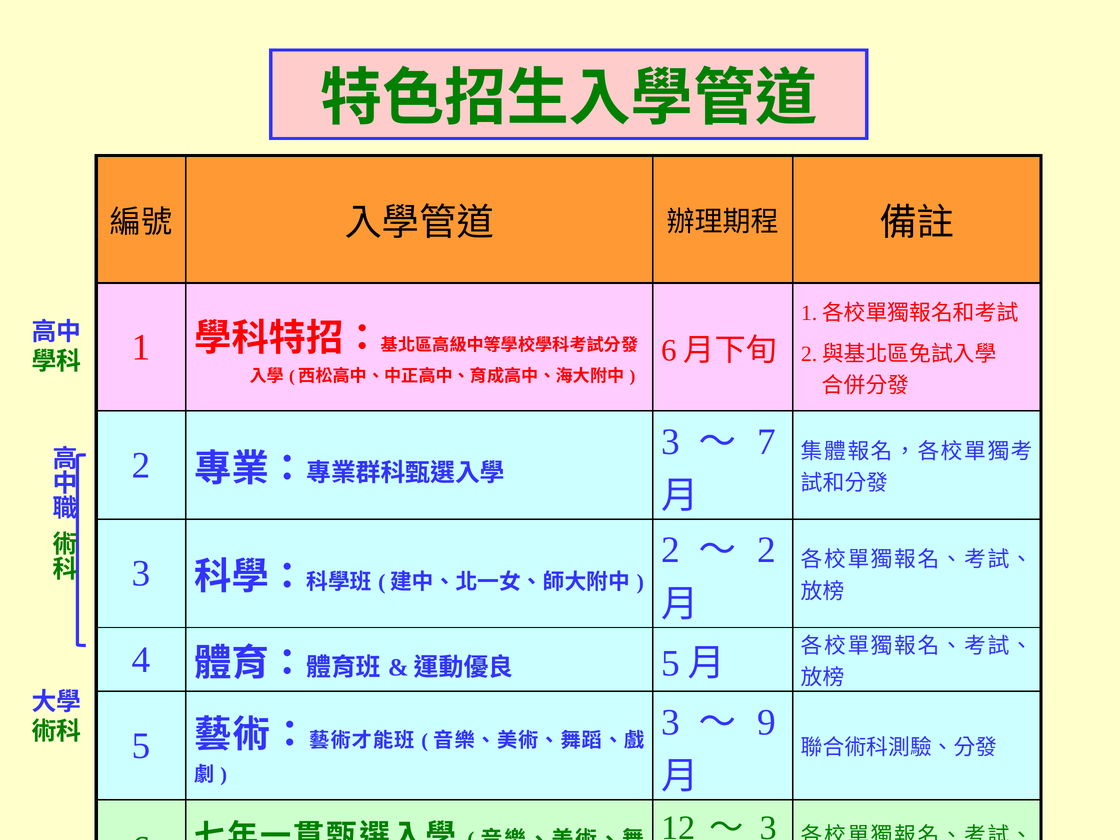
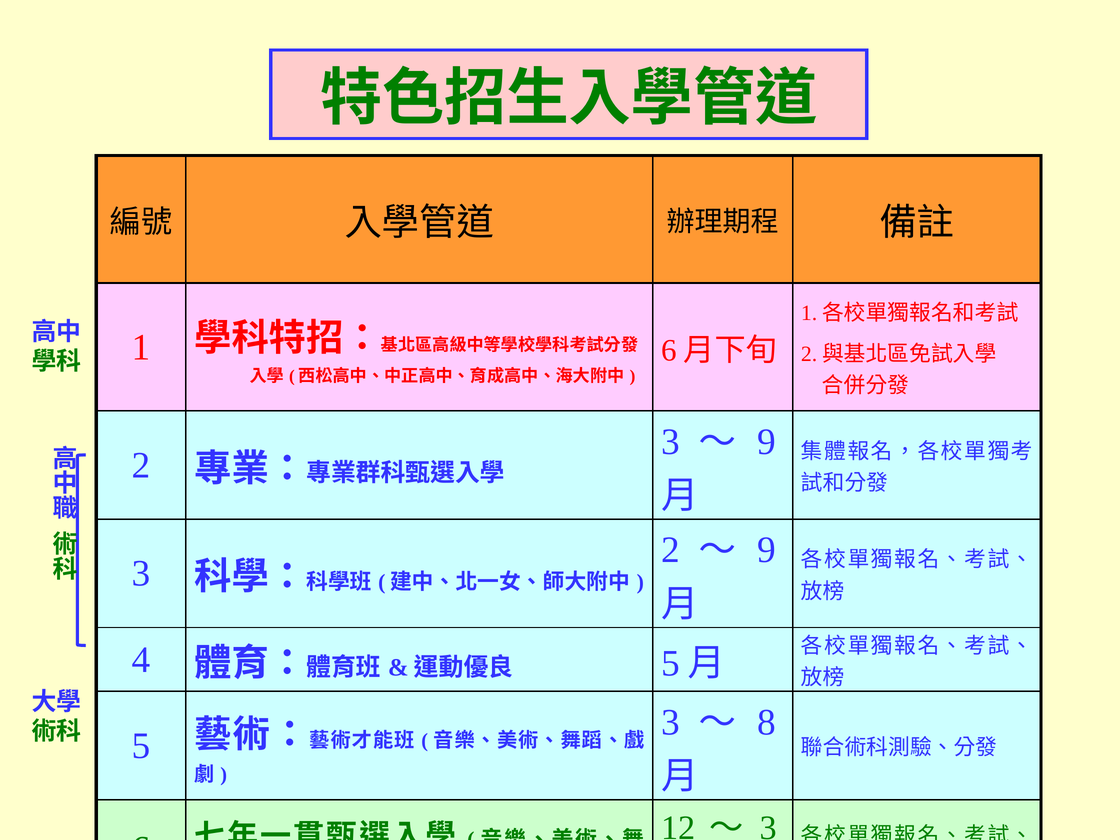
7: 7 -> 9 (767, 442)
2: 2 -> 9 (767, 550)
9: 9 -> 8 (767, 722)
